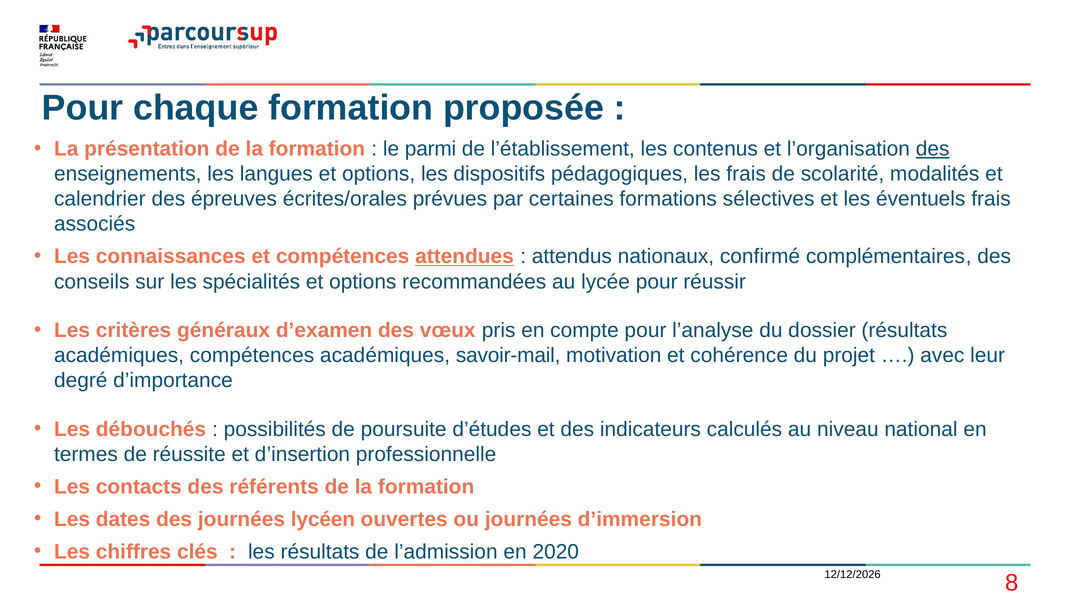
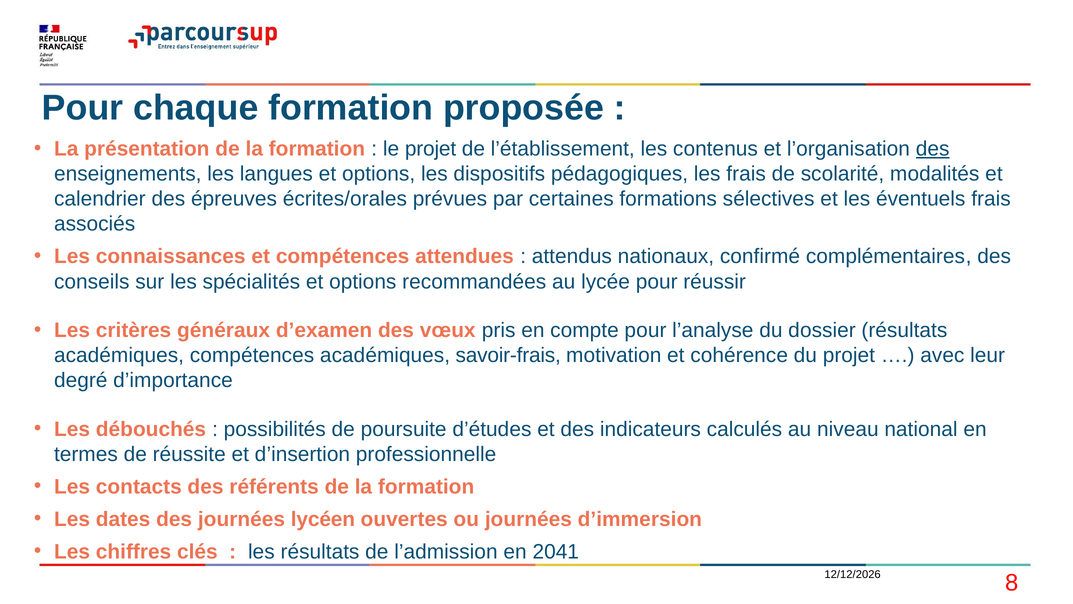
le parmi: parmi -> projet (431, 149)
attendues underline: present -> none (464, 256)
savoir-mail: savoir-mail -> savoir-frais (508, 355)
2020: 2020 -> 2041 (556, 551)
